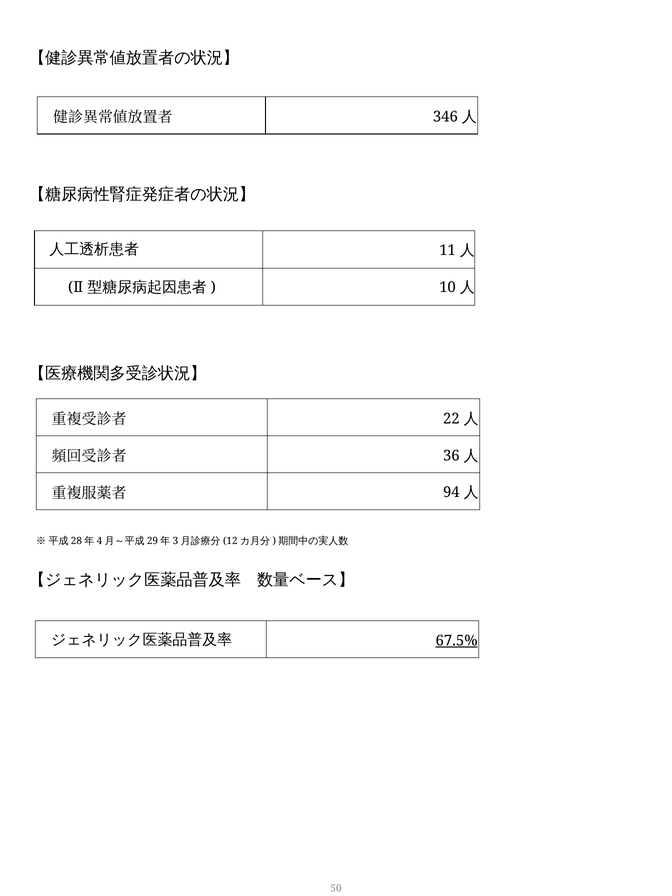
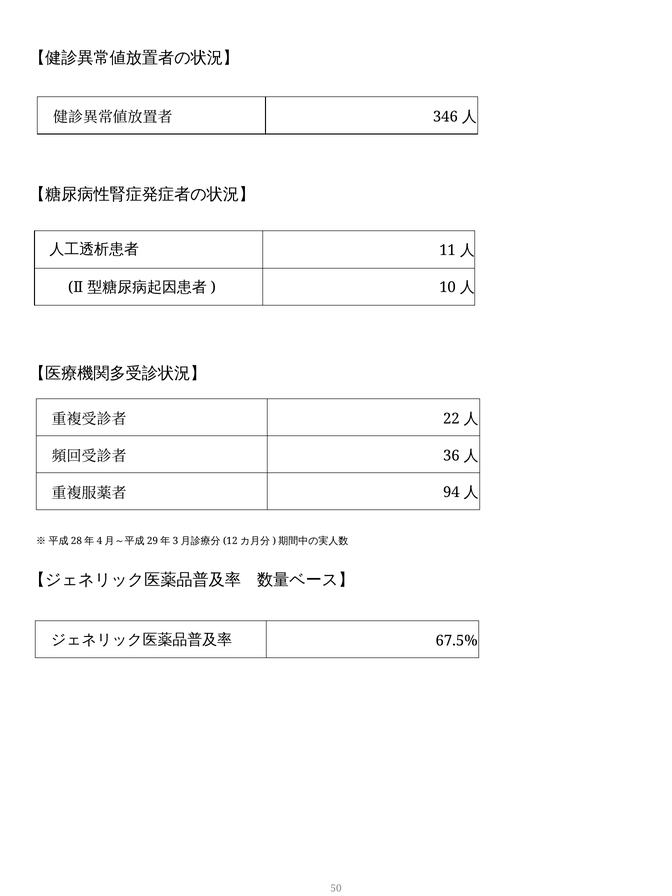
67.5% underline: present -> none (457, 641)
